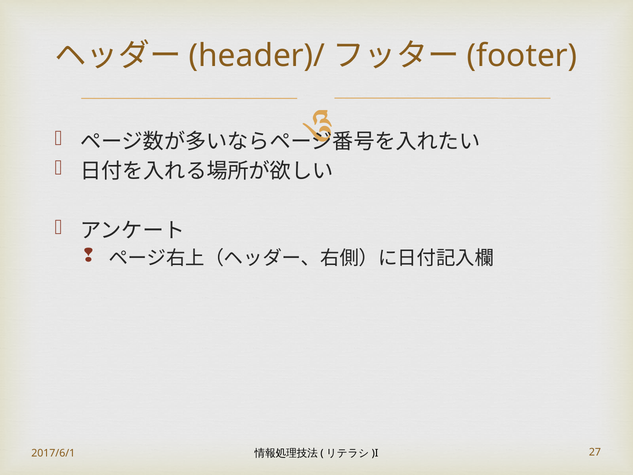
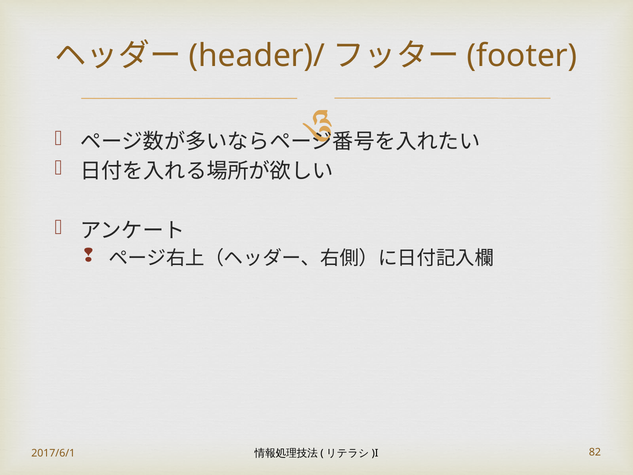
27: 27 -> 82 (595, 452)
